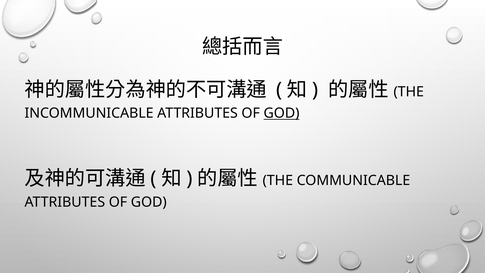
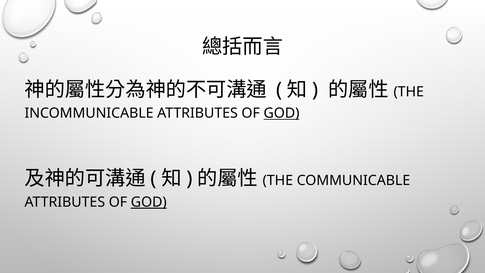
GOD underline: none -> present (149, 202)
